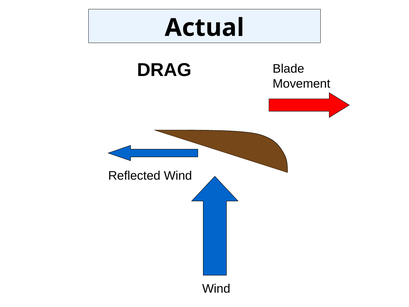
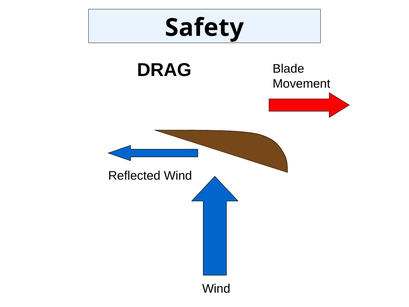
Actual: Actual -> Safety (204, 28)
